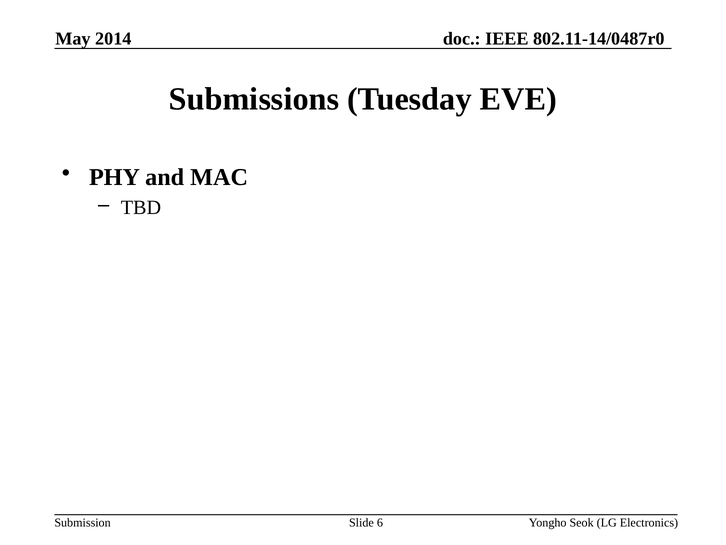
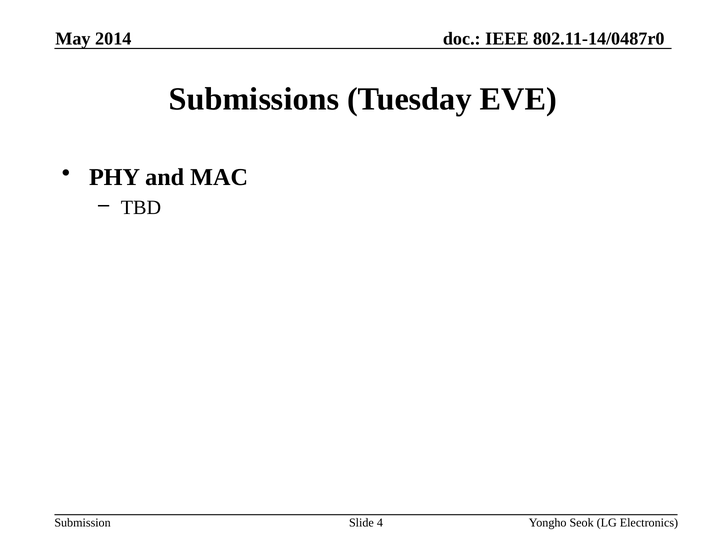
6: 6 -> 4 (380, 522)
